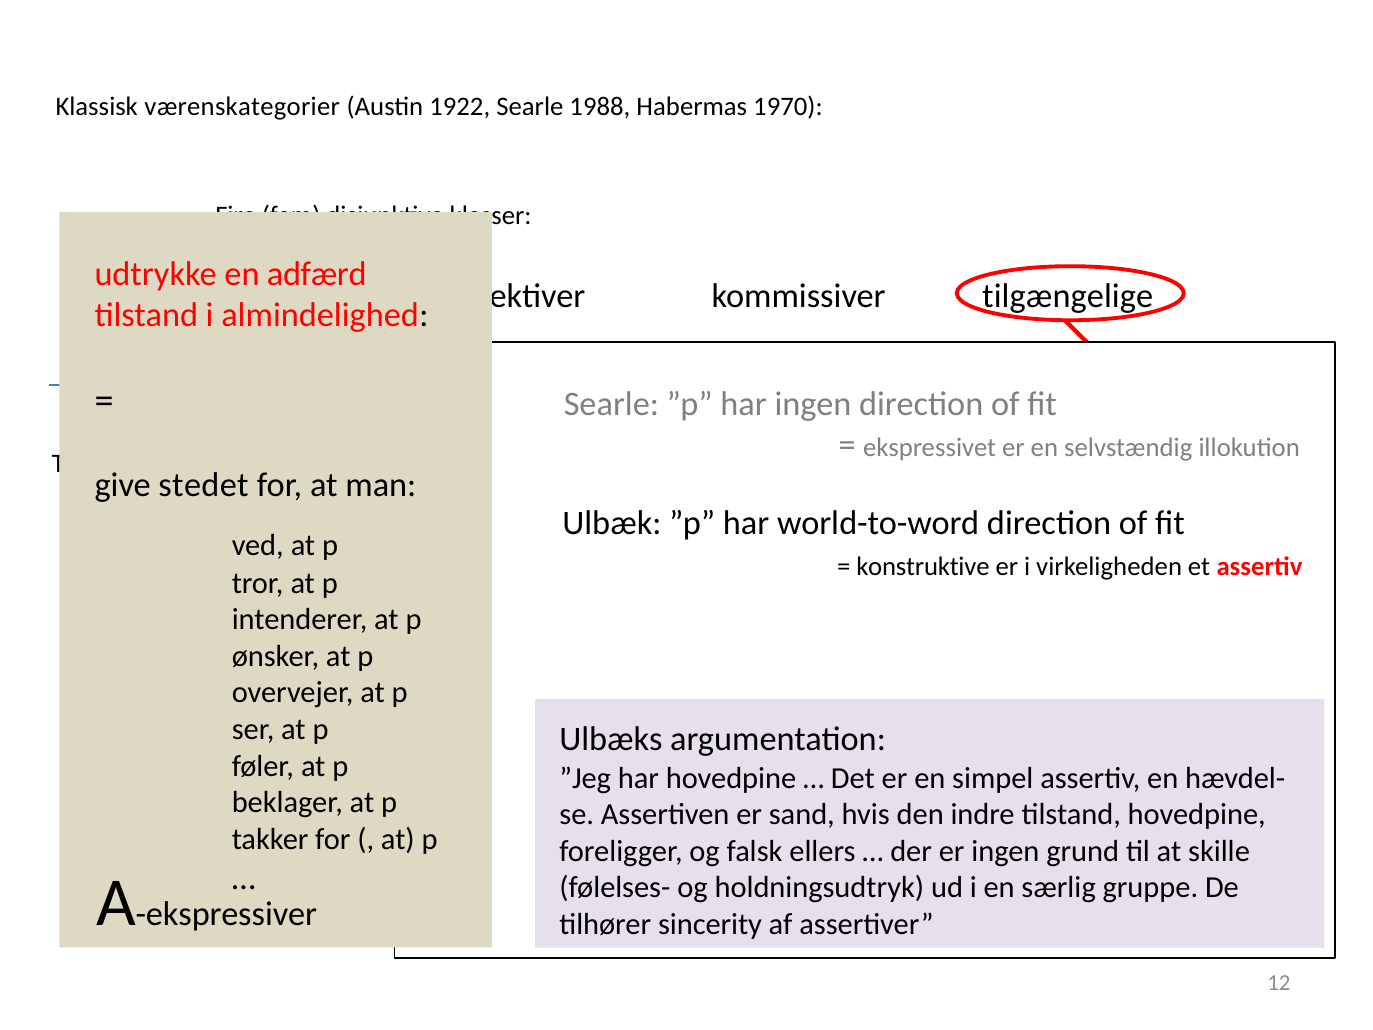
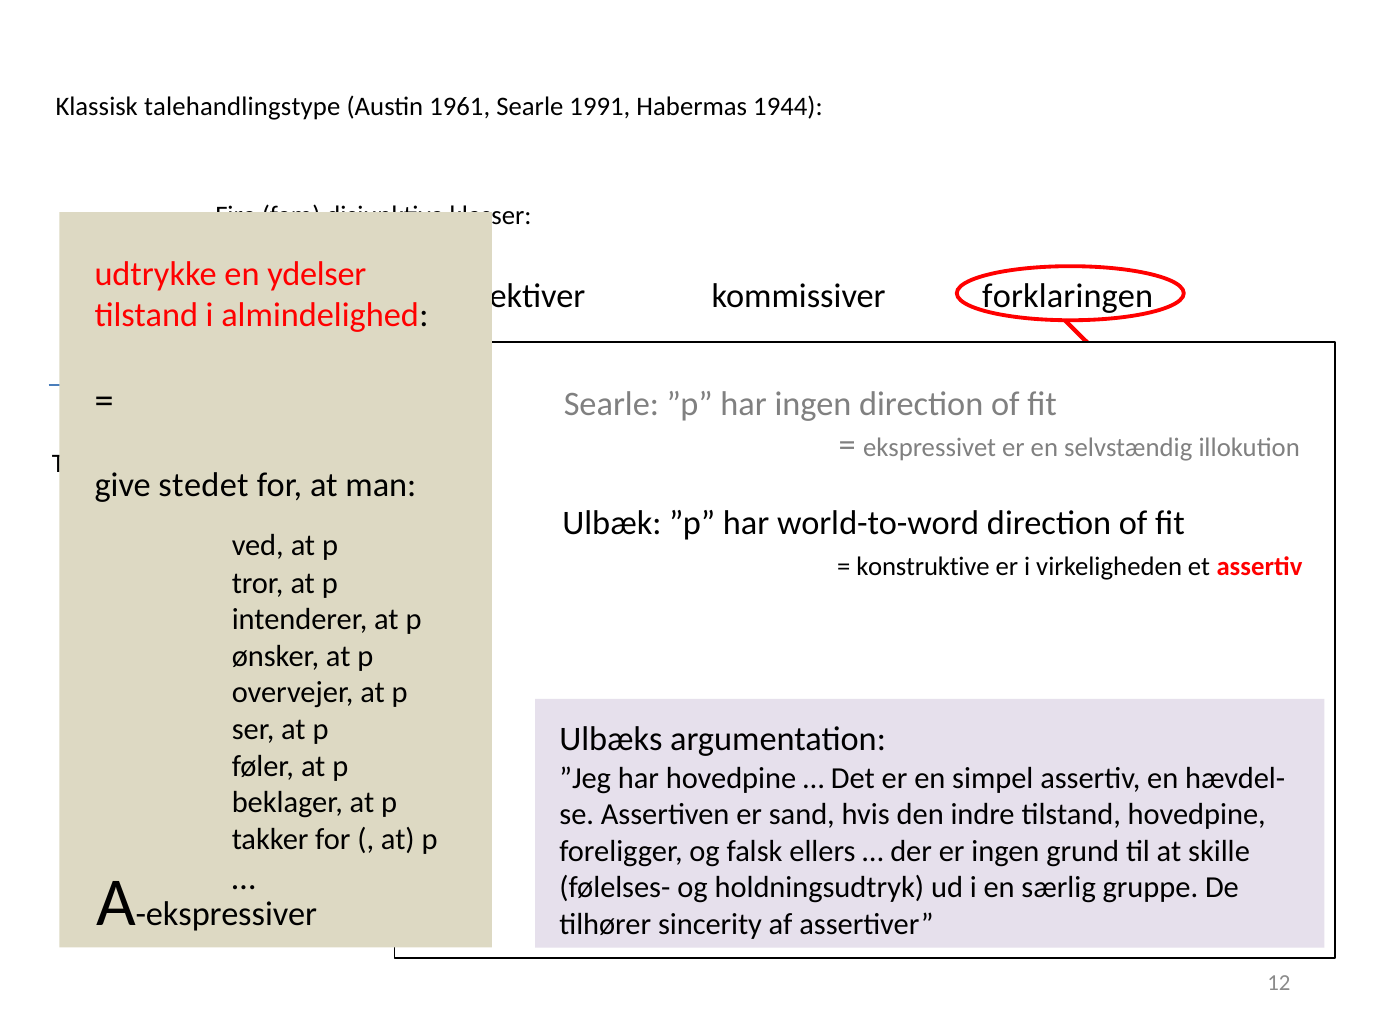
værenskategorier: værenskategorier -> talehandlingstype (242, 107)
1922: 1922 -> 1961 (460, 107)
1988: 1988 -> 1991 (600, 107)
1970: 1970 -> 1944 (788, 107)
adfærd: adfærd -> ydelser (317, 274)
tilgængelige: tilgængelige -> forklaringen (1068, 296)
